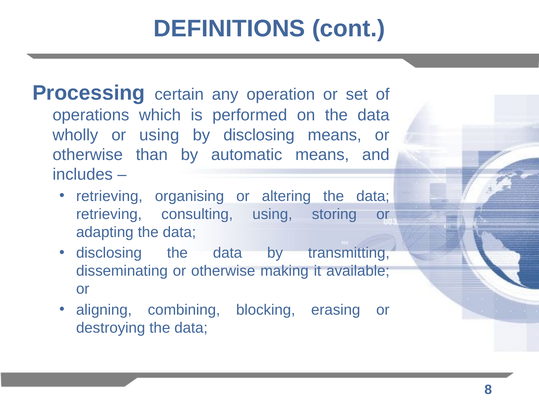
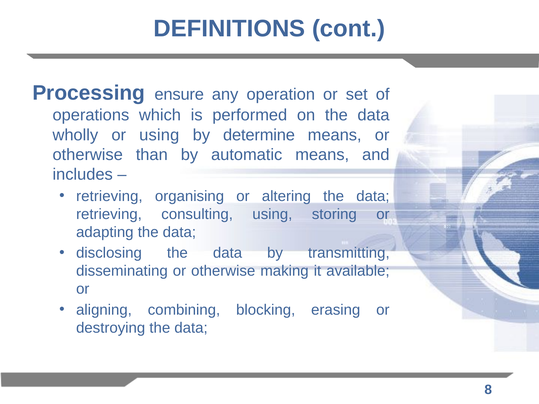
certain: certain -> ensure (179, 95)
by disclosing: disclosing -> determine (259, 135)
